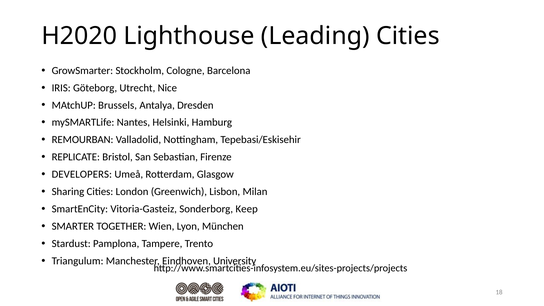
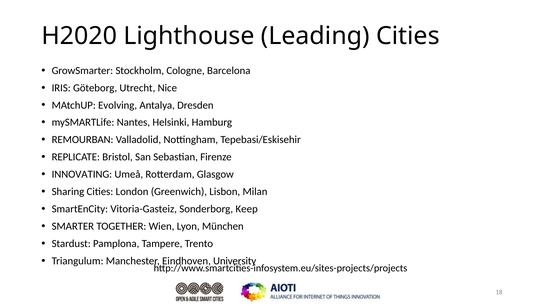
Brussels: Brussels -> Evolving (118, 105)
DEVELOPERS: DEVELOPERS -> INNOVATING (82, 174)
